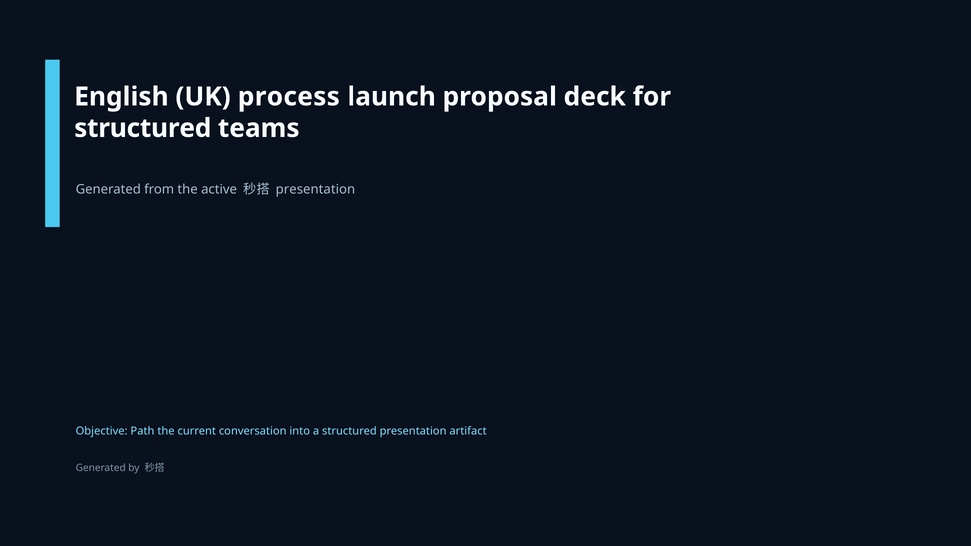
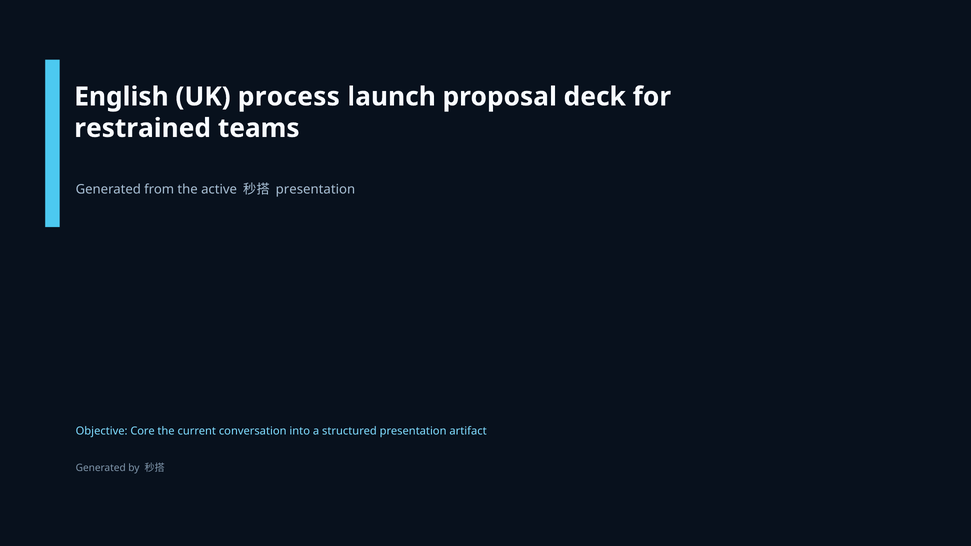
structured: structured -> restrained (143, 128)
Path: Path -> Core (143, 431)
